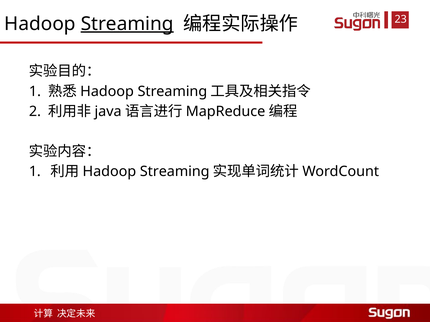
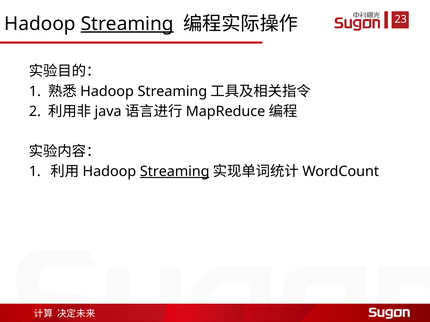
Streaming underline: none -> present (175, 172)
